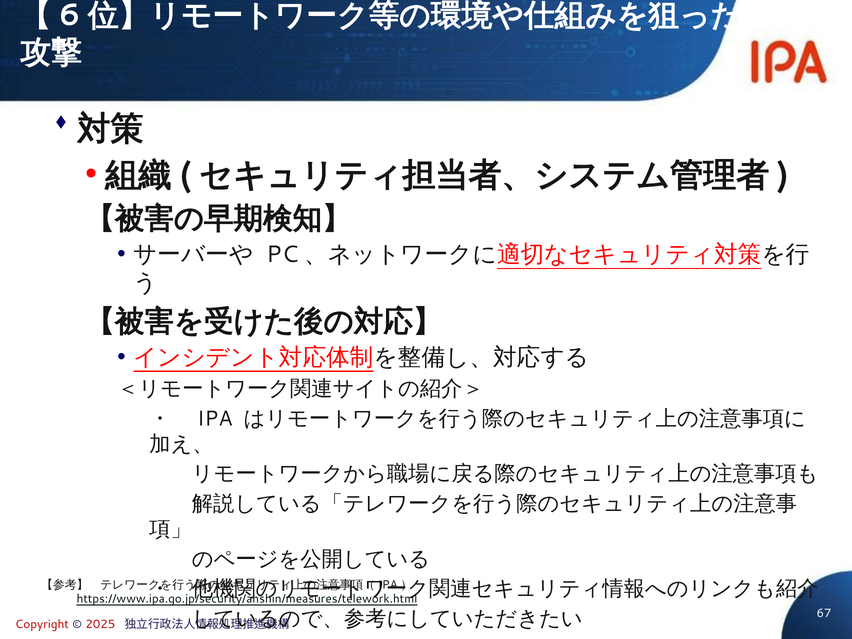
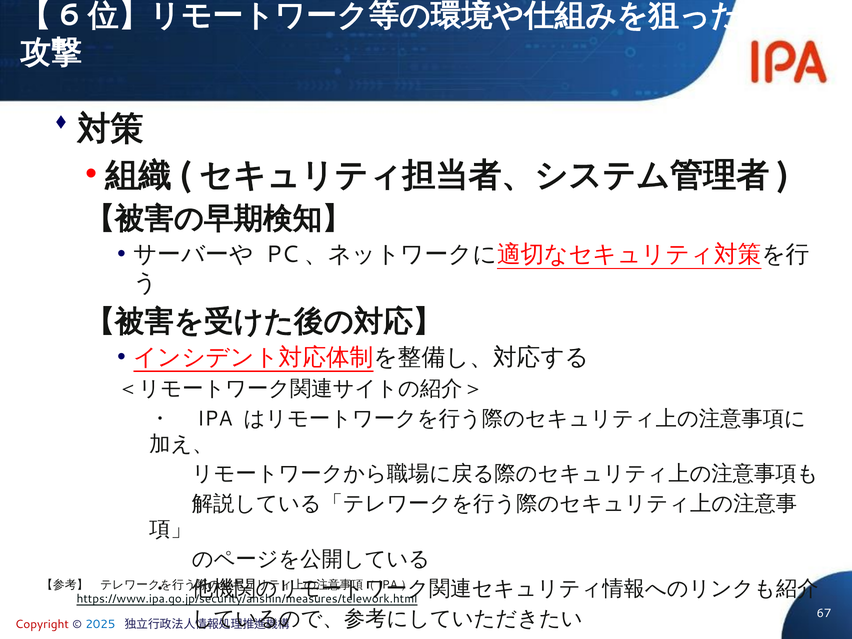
2025 colour: red -> blue (100, 624)
